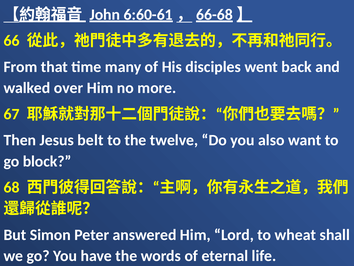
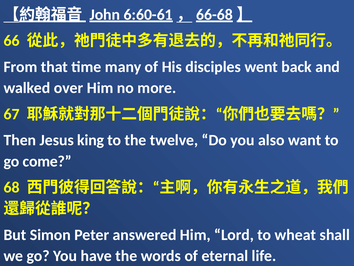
belt: belt -> king (91, 140)
block: block -> come (47, 161)
